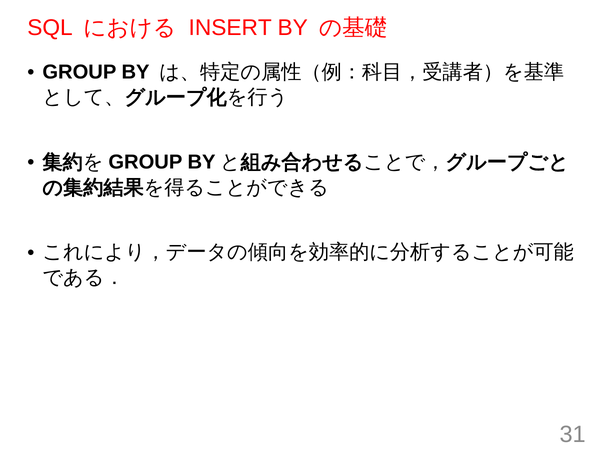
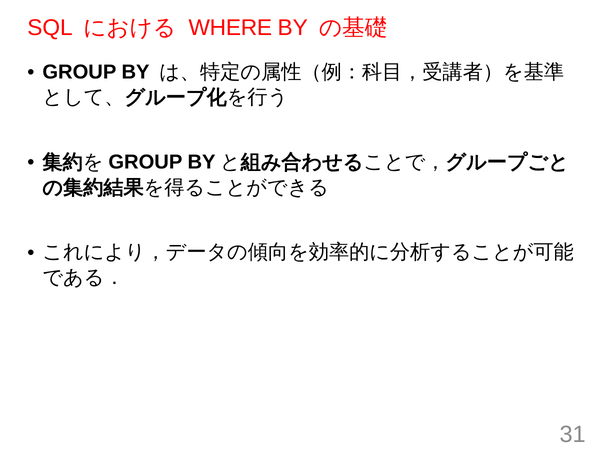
INSERT: INSERT -> WHERE (230, 28)
